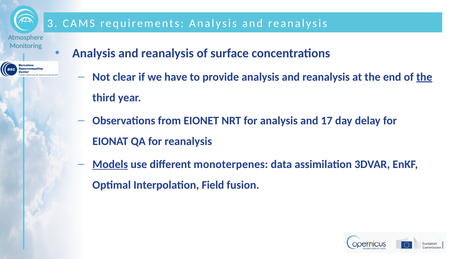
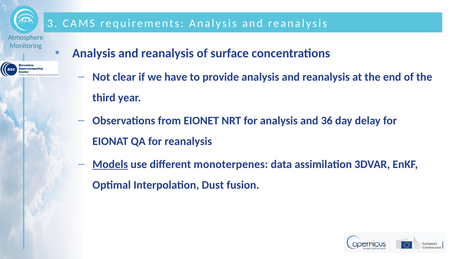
the underline: present -> none (424, 77)
17: 17 -> 36 (327, 120)
Field: Field -> Dust (213, 185)
